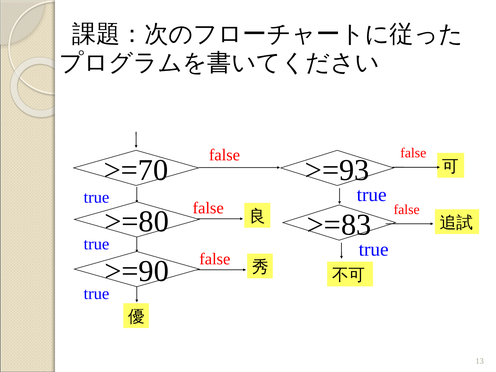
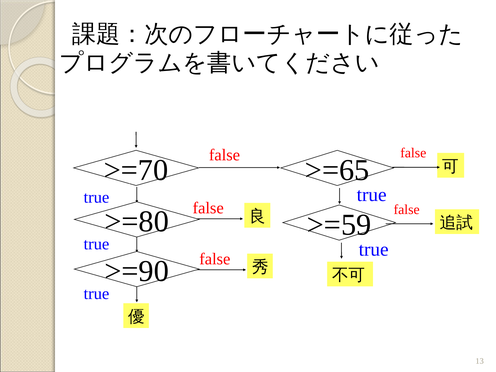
>=93: >=93 -> >=65 (337, 170)
>=83: >=83 -> >=59 (339, 225)
